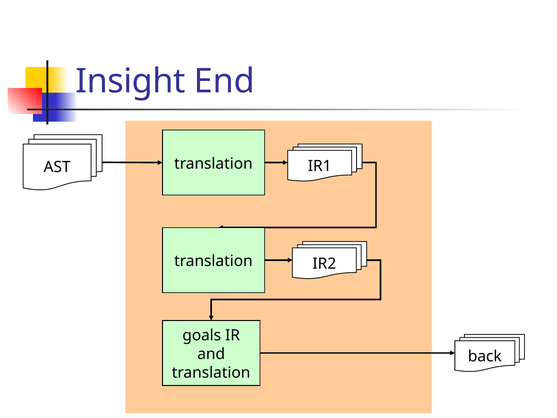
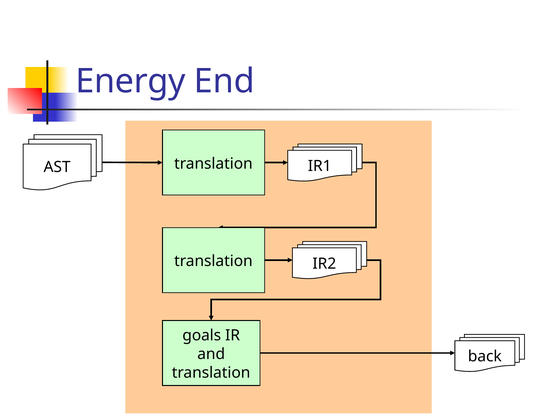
Insight: Insight -> Energy (131, 81)
